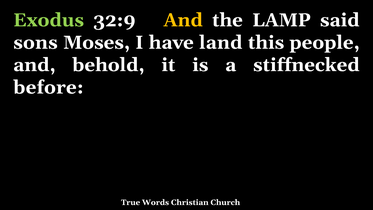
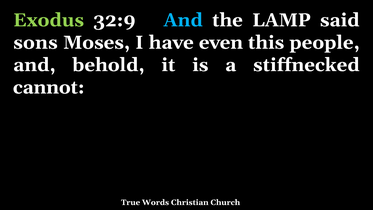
And colour: yellow -> light blue (183, 20)
land: land -> even (221, 43)
before: before -> cannot (49, 87)
